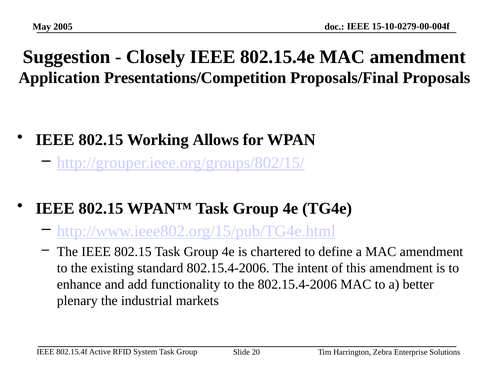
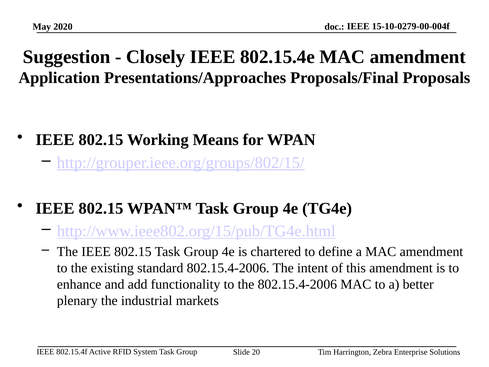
2005: 2005 -> 2020 (63, 27)
Presentations/Competition: Presentations/Competition -> Presentations/Approaches (195, 78)
Allows: Allows -> Means (216, 140)
